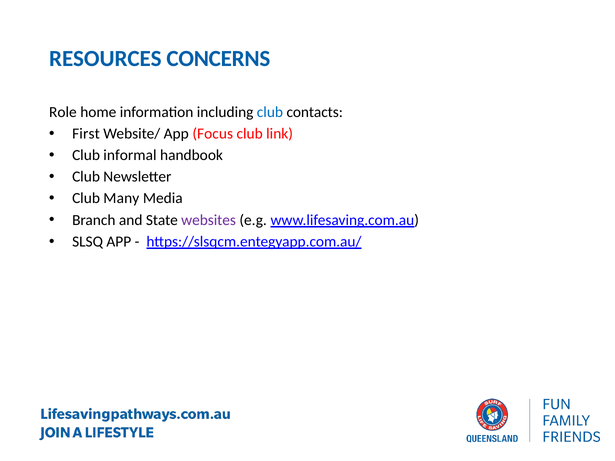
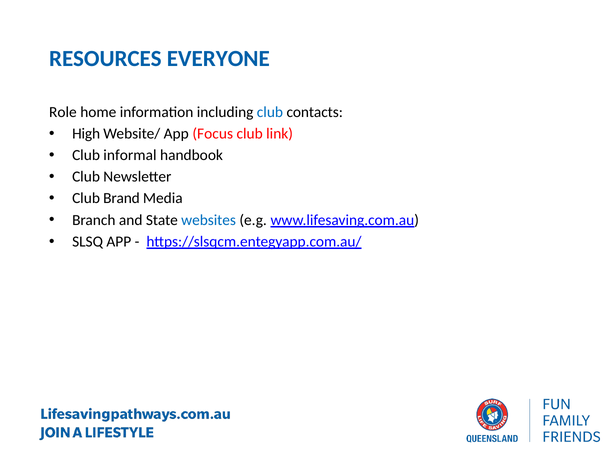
CONCERNS: CONCERNS -> EVERYONE (218, 59)
First: First -> High (86, 134)
Many: Many -> Brand (121, 199)
websites colour: purple -> blue (209, 220)
